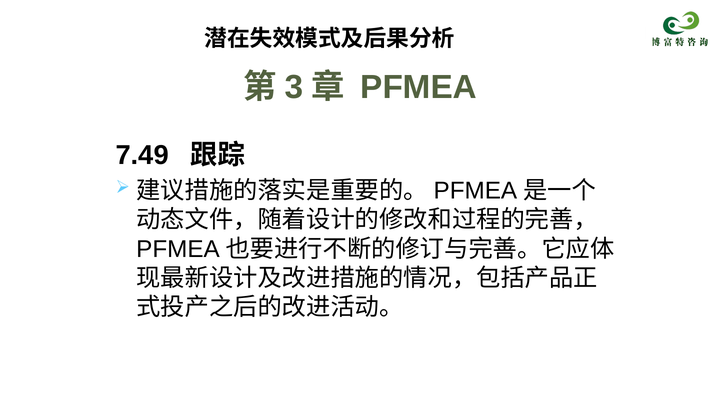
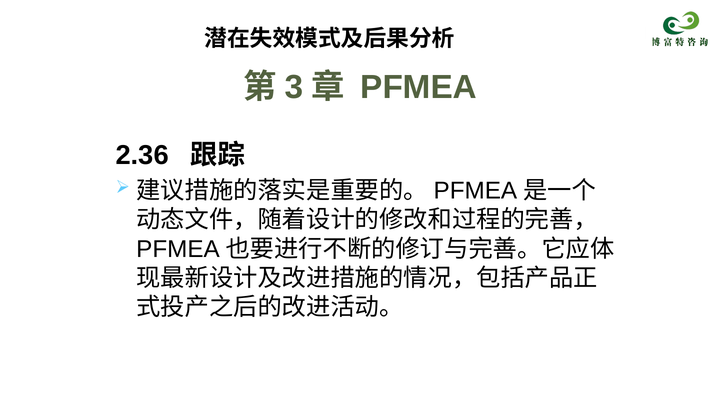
7.49: 7.49 -> 2.36 (142, 155)
